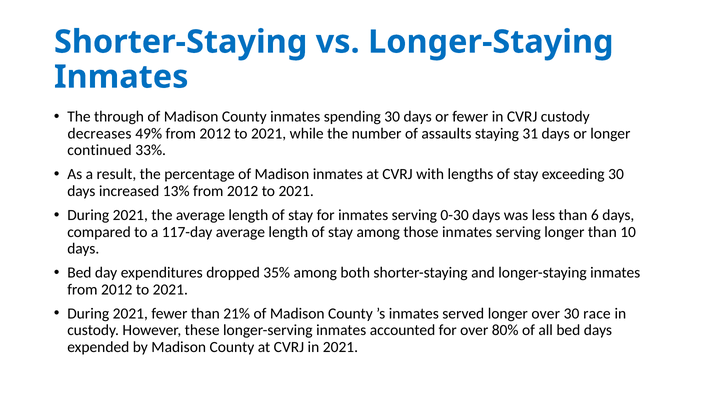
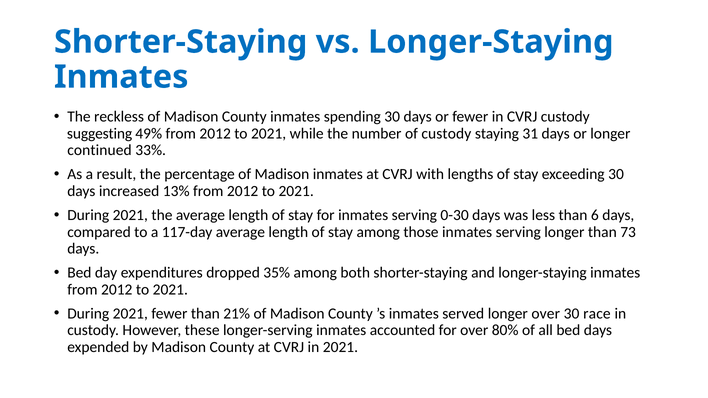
through: through -> reckless (119, 117)
decreases: decreases -> suggesting (100, 134)
of assaults: assaults -> custody (446, 134)
10: 10 -> 73 (628, 232)
